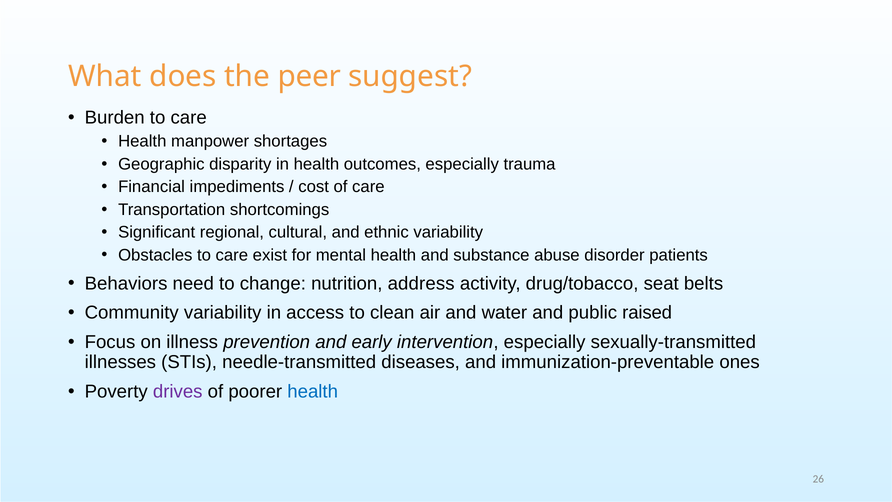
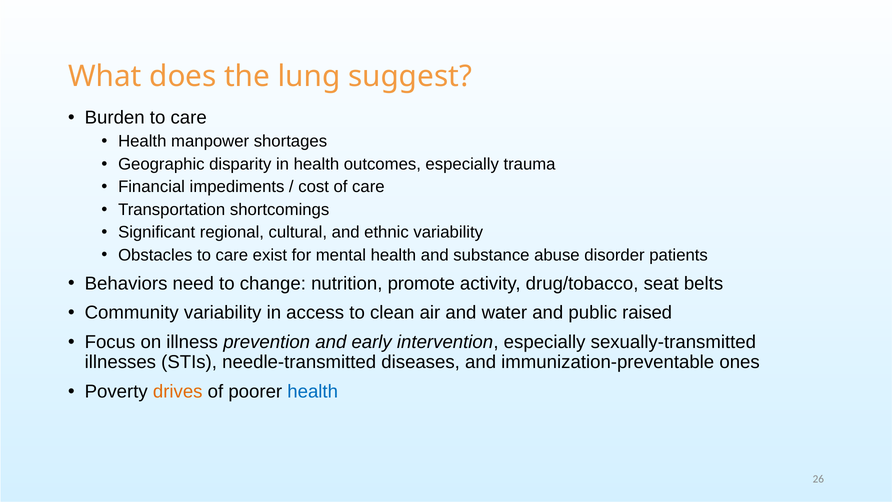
peer: peer -> lung (309, 76)
address: address -> promote (421, 283)
drives colour: purple -> orange (178, 391)
